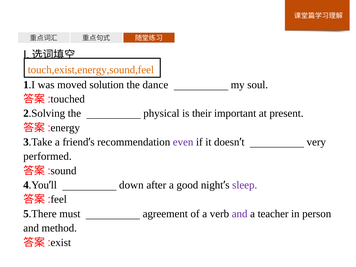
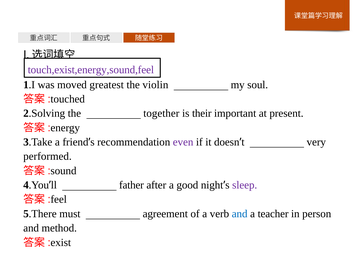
touch,exist,energy,sound,feel colour: orange -> purple (91, 70)
solution: solution -> greatest (107, 85)
dance: dance -> violin (155, 85)
physical: physical -> together (161, 113)
down: down -> father (131, 185)
and colour: purple -> blue (240, 214)
